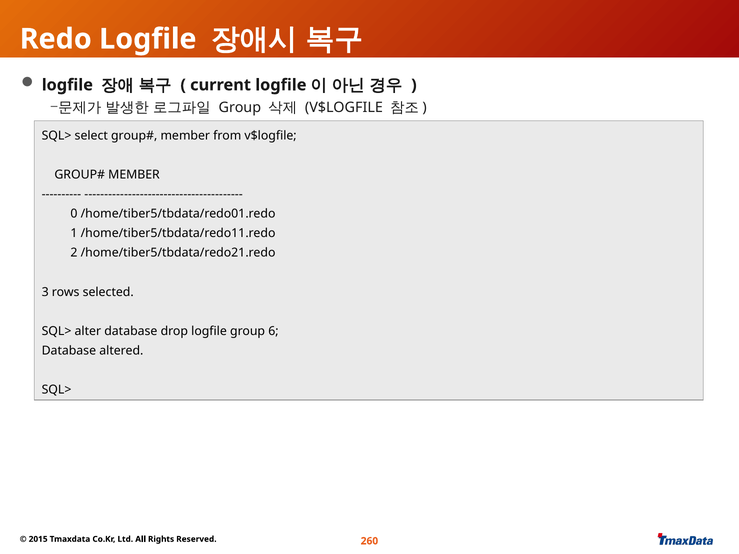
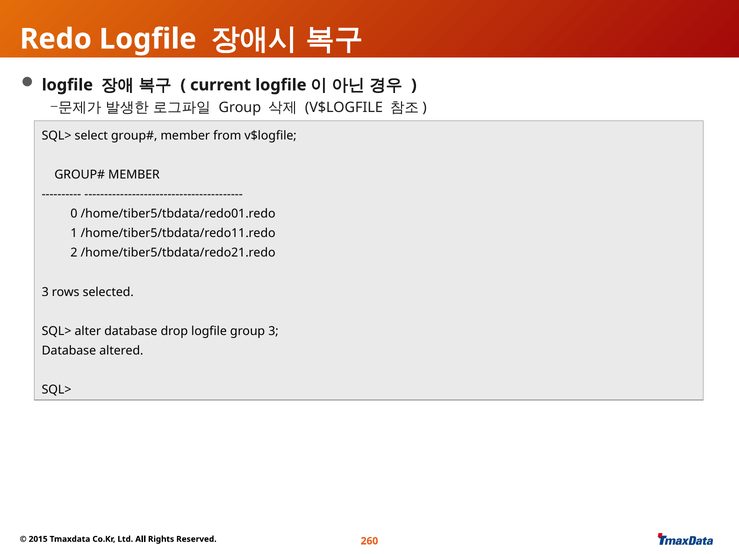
group 6: 6 -> 3 (273, 331)
